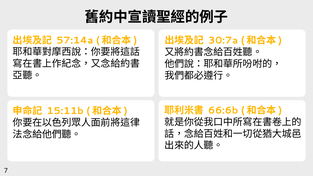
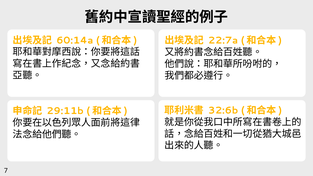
57:14a: 57:14a -> 60:14a (75, 40)
30:7a: 30:7a -> 22:7a (223, 40)
66:6b: 66:6b -> 32:6b (223, 110)
15:11b: 15:11b -> 29:11b (65, 111)
